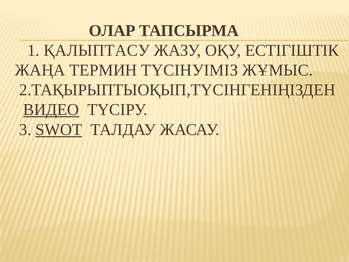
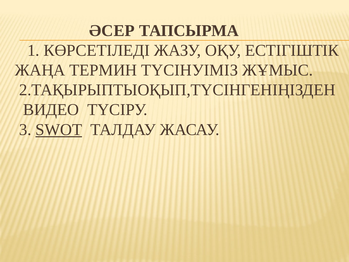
ОЛАР: ОЛАР -> ӘСЕР (112, 31)
ҚАЛЫПТАСУ: ҚАЛЫПТАСУ -> КӨРСЕТІЛЕДІ (97, 50)
ВИДЕО underline: present -> none (51, 110)
